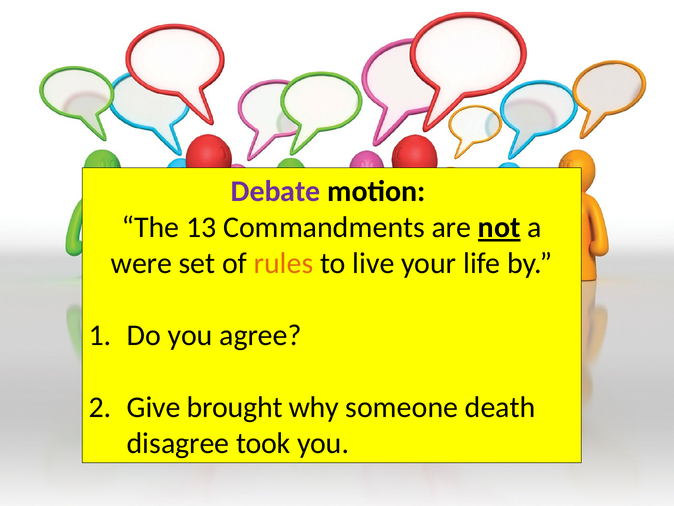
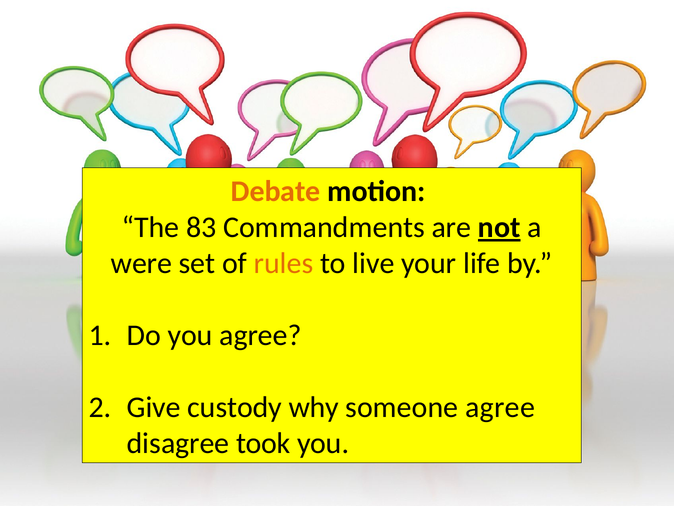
Debate colour: purple -> orange (276, 191)
13: 13 -> 83 (201, 227)
brought: brought -> custody (235, 407)
someone death: death -> agree (500, 407)
